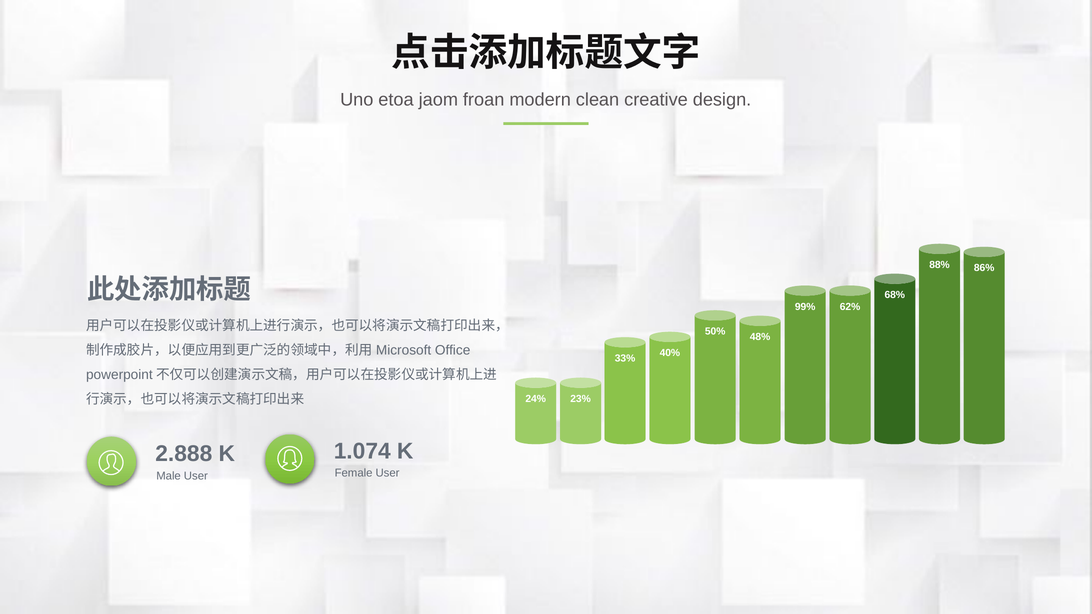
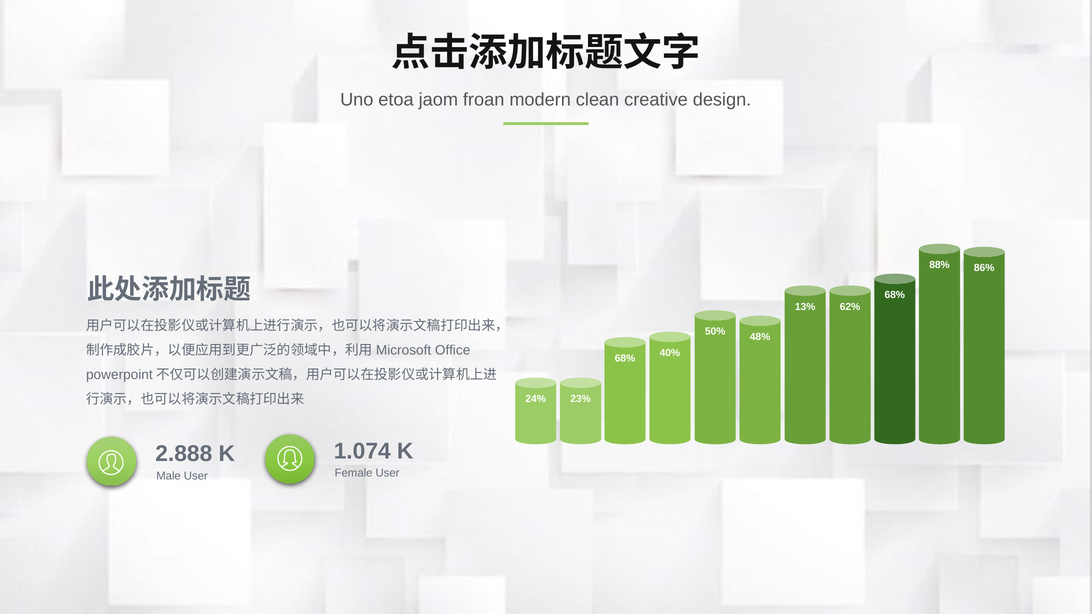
99%: 99% -> 13% (805, 307)
33%: 33% -> 68% (625, 358)
